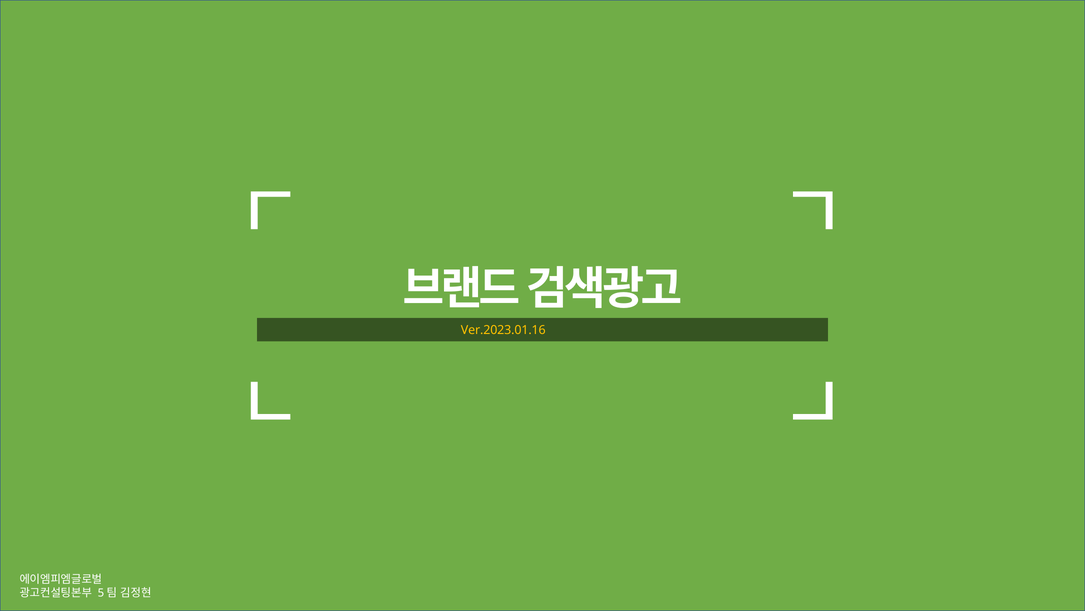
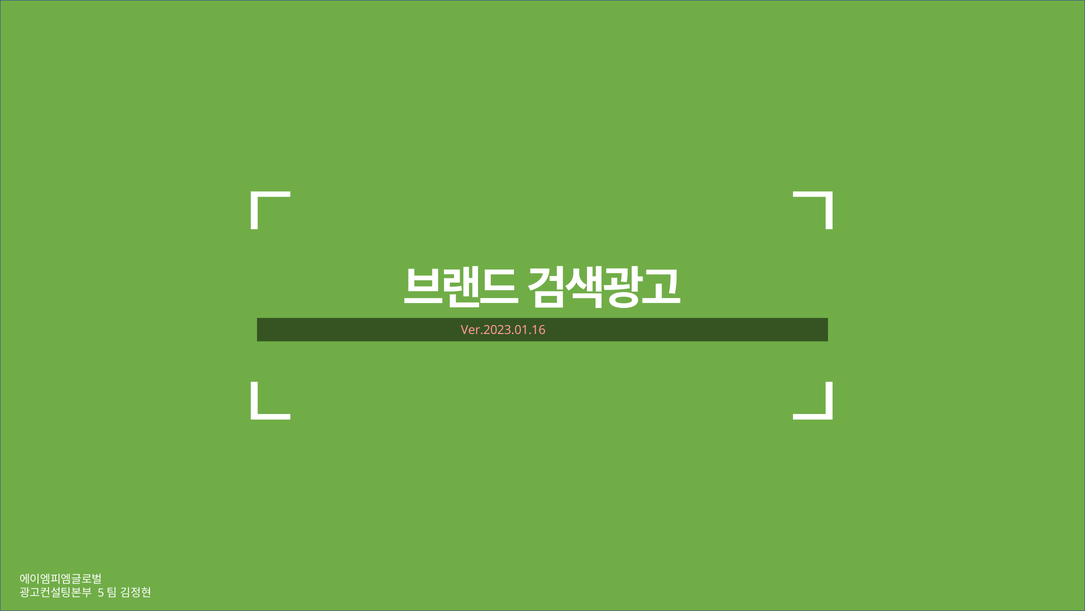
Ver.2023.01.16 colour: yellow -> pink (503, 330)
